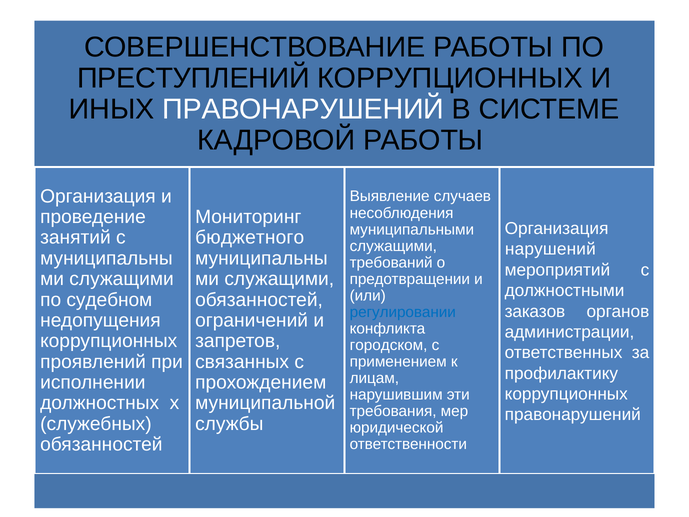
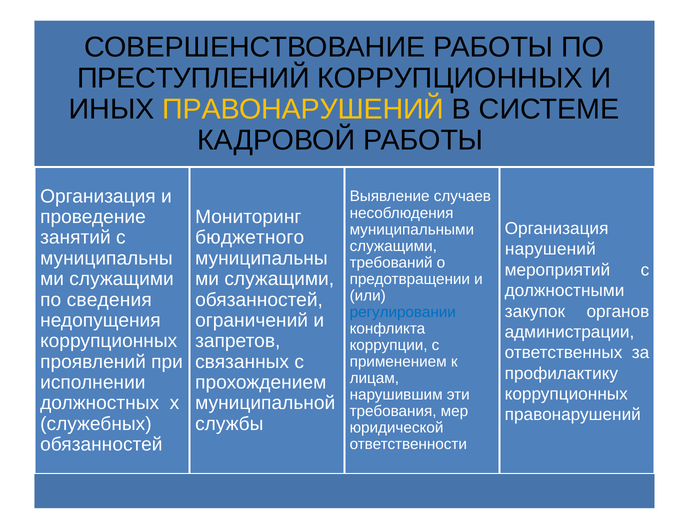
ПРАВОНАРУШЕНИЙ colour: white -> yellow (303, 109)
судебном: судебном -> сведения (109, 300)
заказов: заказов -> закупок (535, 311)
городском: городском -> коррупции (389, 345)
